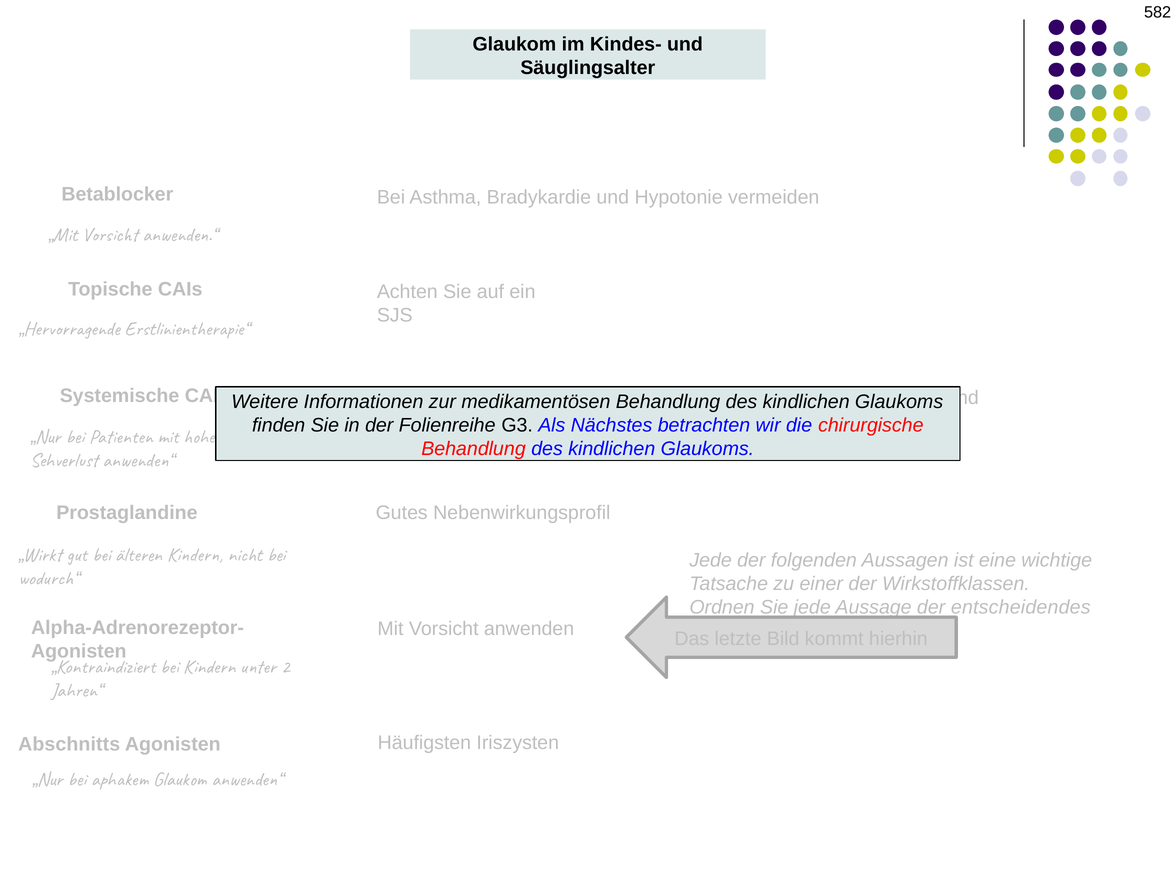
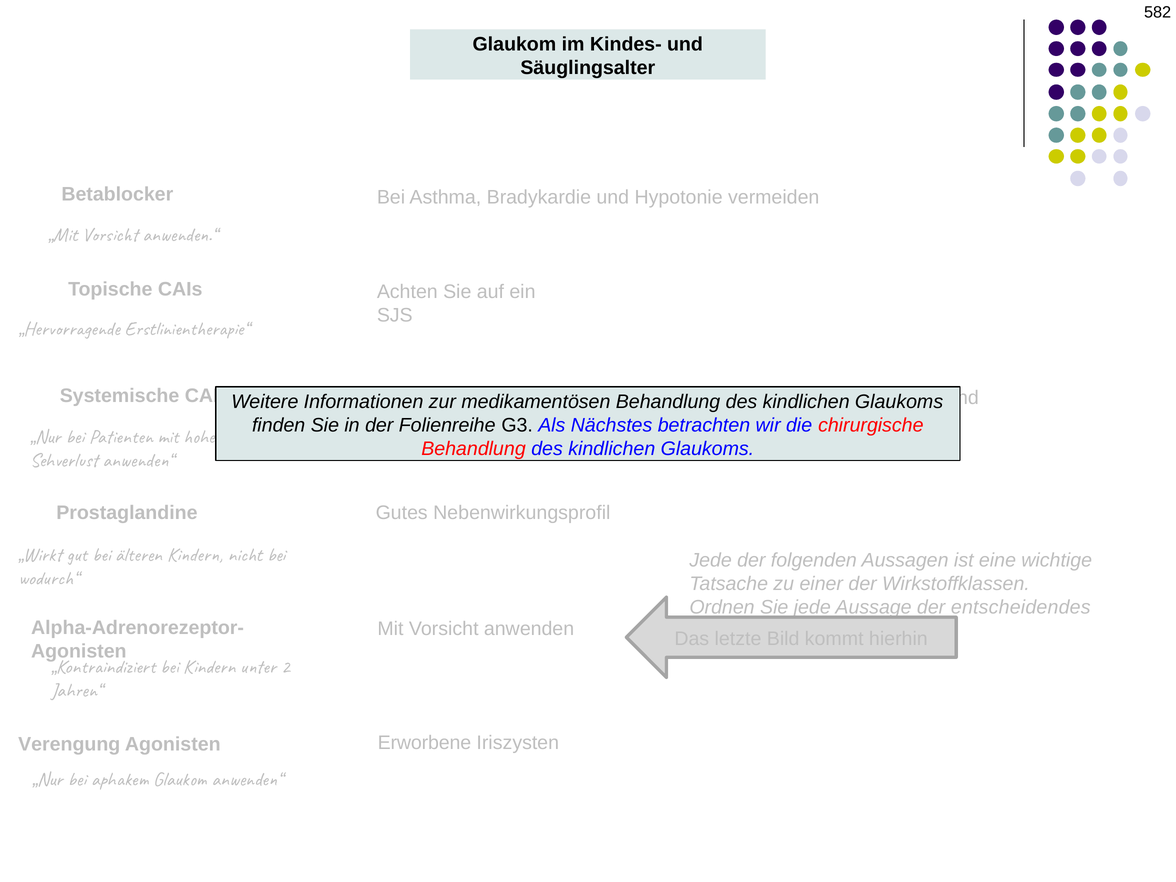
Häufigsten: Häufigsten -> Erworbene (424, 743)
Abschnitts: Abschnitts -> Verengung (69, 744)
